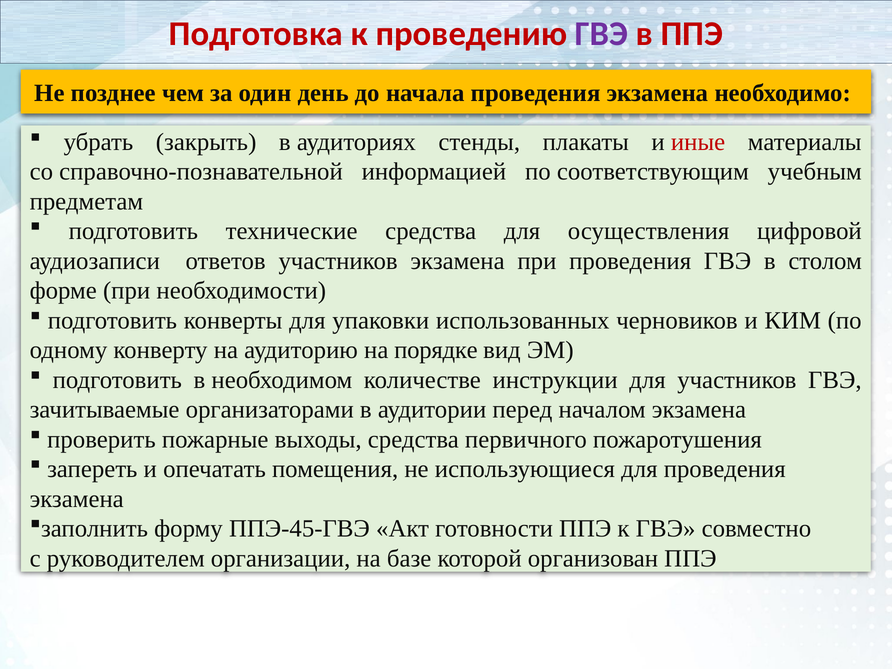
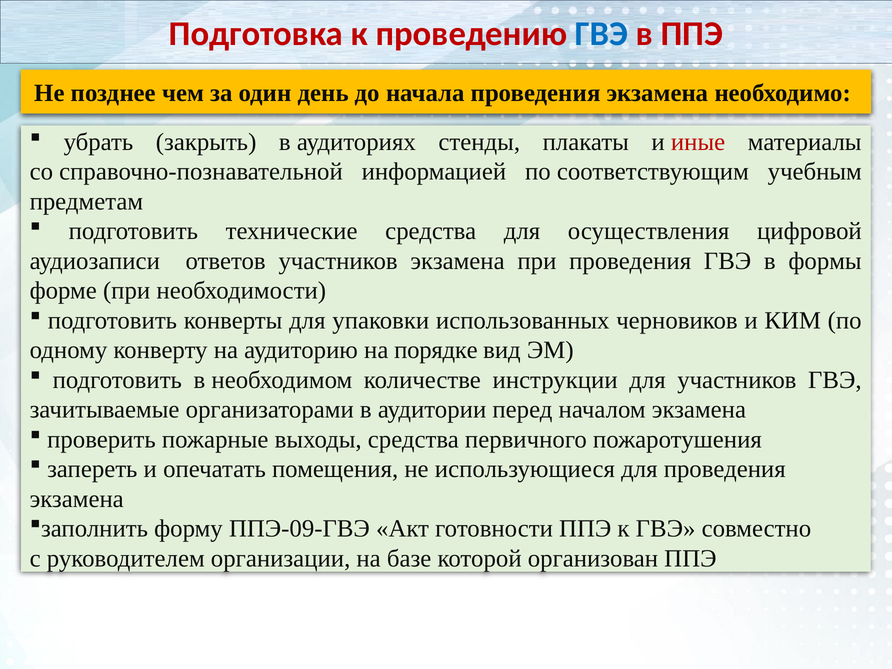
ГВЭ colour: purple -> blue (601, 34)
столом: столом -> формы (825, 261)
ППЭ-45-ГВЭ: ППЭ-45-ГВЭ -> ППЭ-09-ГВЭ (299, 529)
